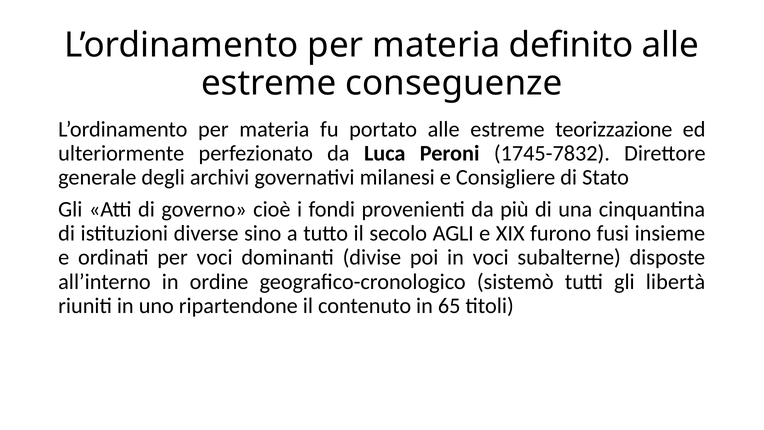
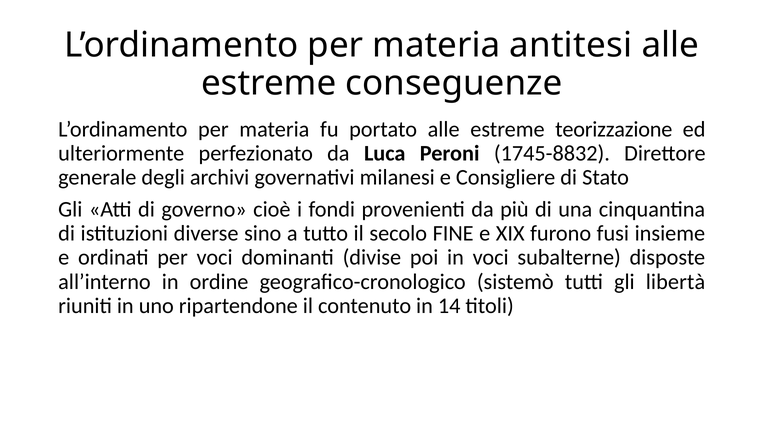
definito: definito -> antitesi (571, 45)
1745-7832: 1745-7832 -> 1745-8832 (552, 153)
AGLI: AGLI -> FINE (453, 233)
65: 65 -> 14 (449, 306)
